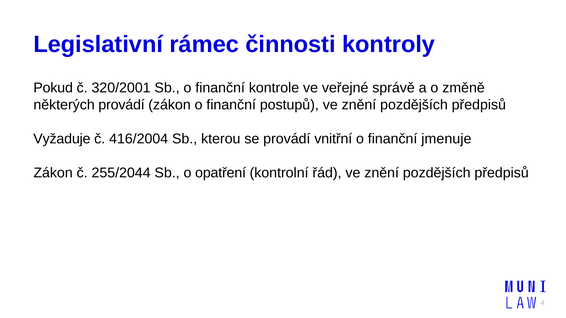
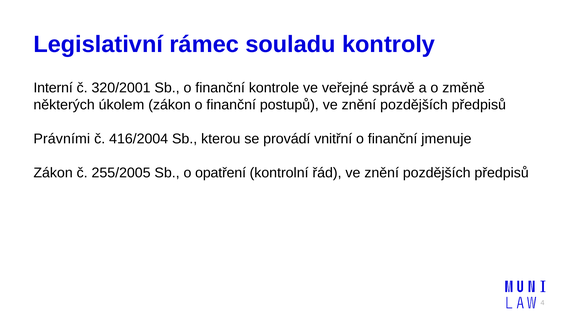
činnosti: činnosti -> souladu (291, 45)
Pokud: Pokud -> Interní (53, 88)
některých provádí: provádí -> úkolem (121, 105)
Vyžaduje: Vyžaduje -> Právními (62, 139)
255/2044: 255/2044 -> 255/2005 (121, 173)
